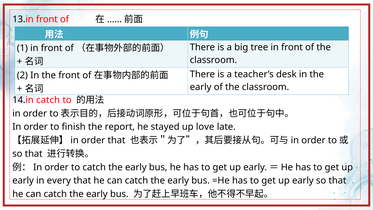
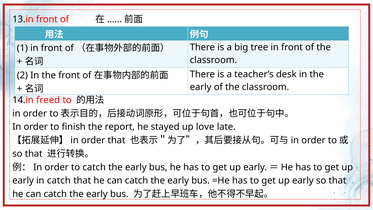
14.in catch: catch -> freed (48, 100)
in every: every -> catch (59, 180)
